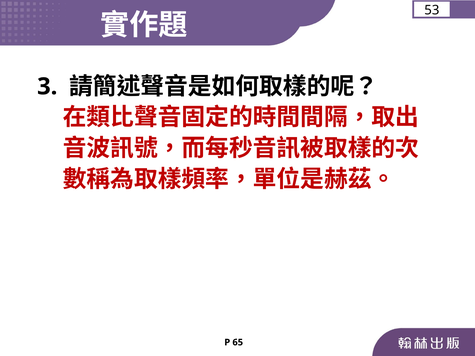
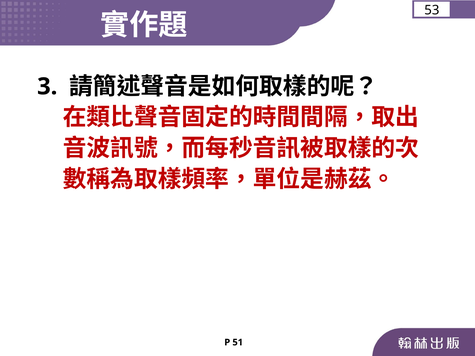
65: 65 -> 51 (238, 343)
